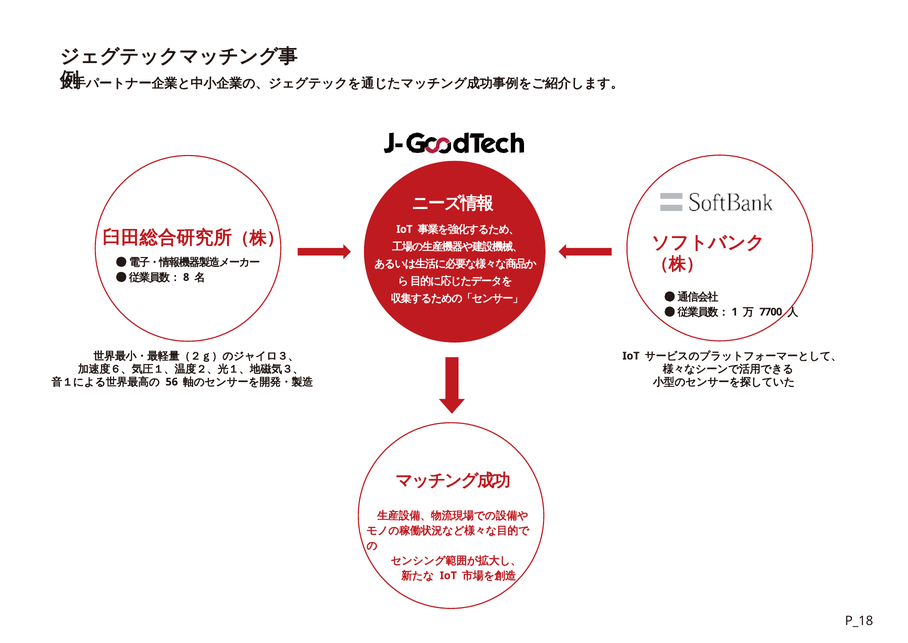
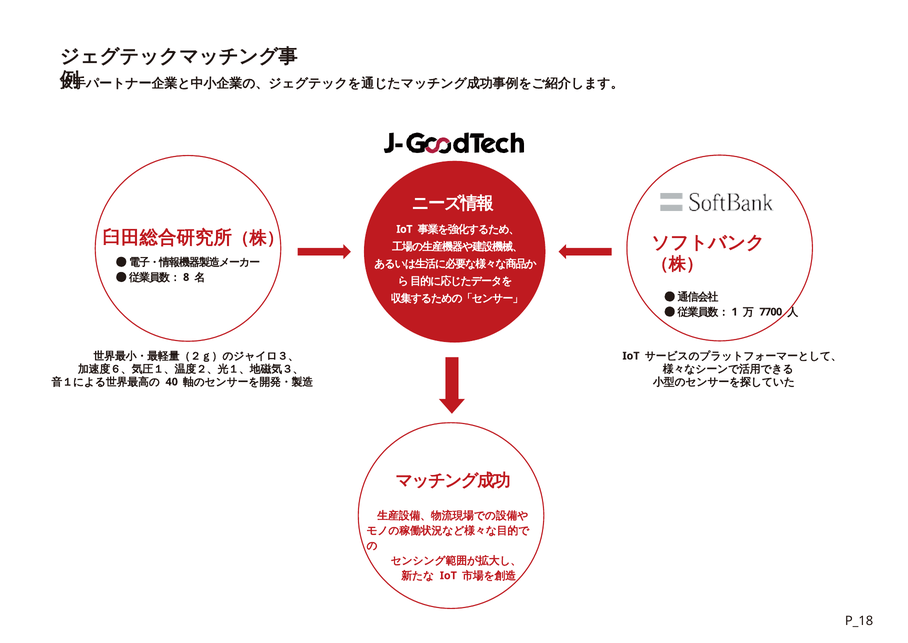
56: 56 -> 40 (172, 381)
